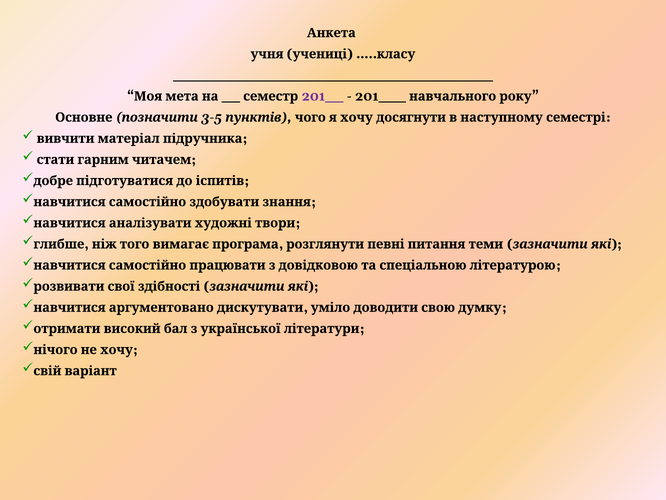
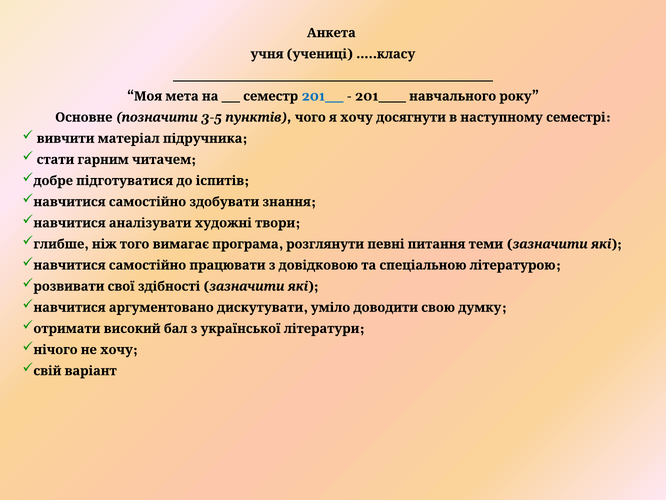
201__ colour: purple -> blue (323, 96)
